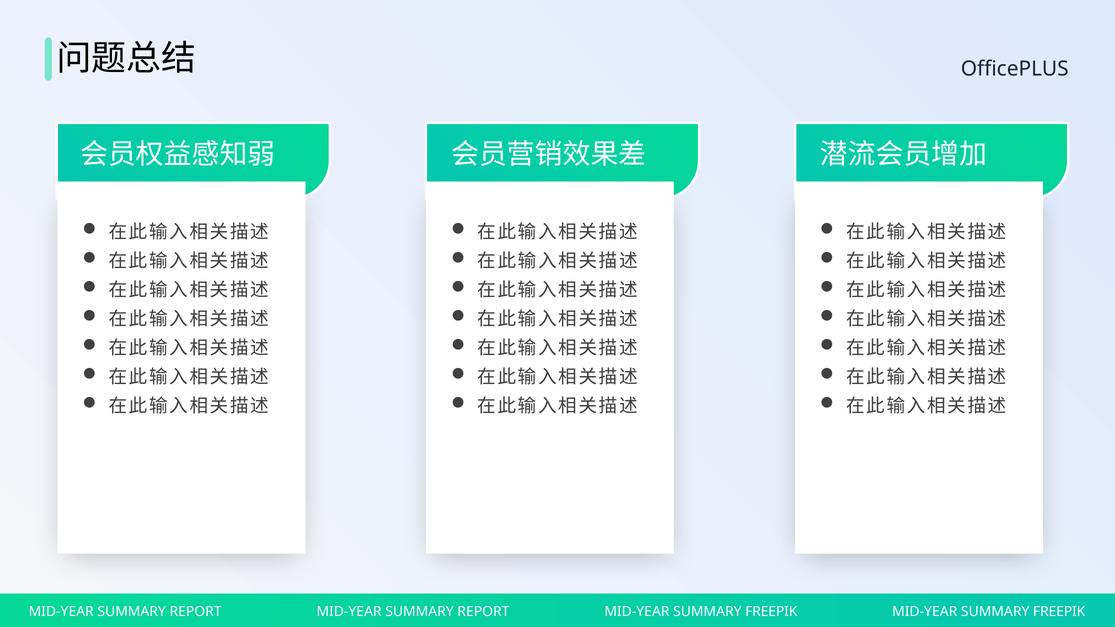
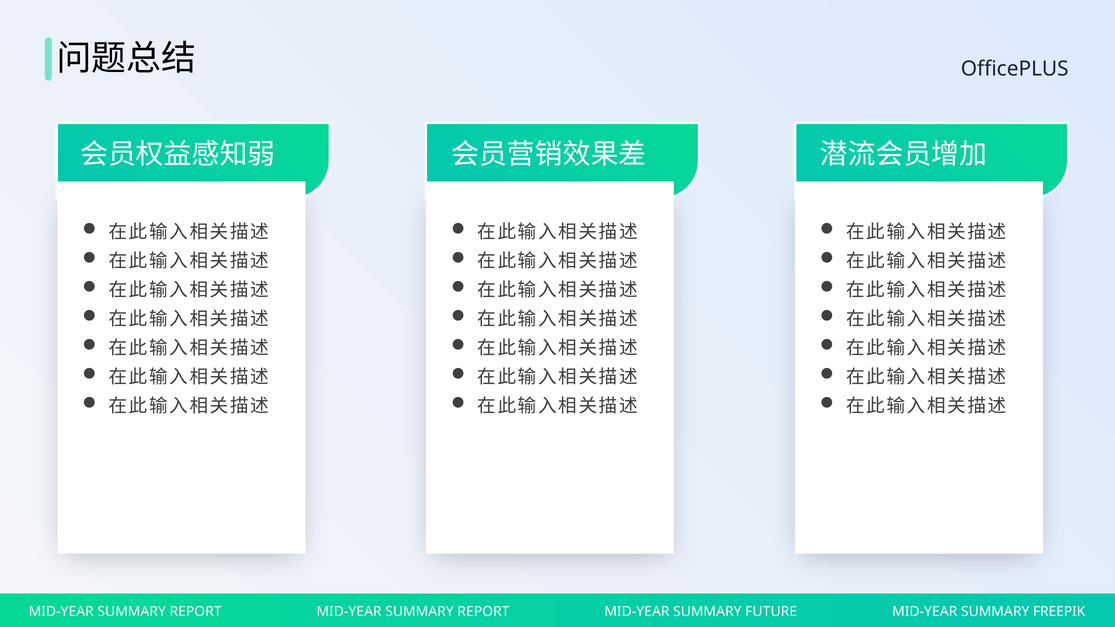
REPORT MID-YEAR SUMMARY FREEPIK: FREEPIK -> FUTURE (771, 612)
